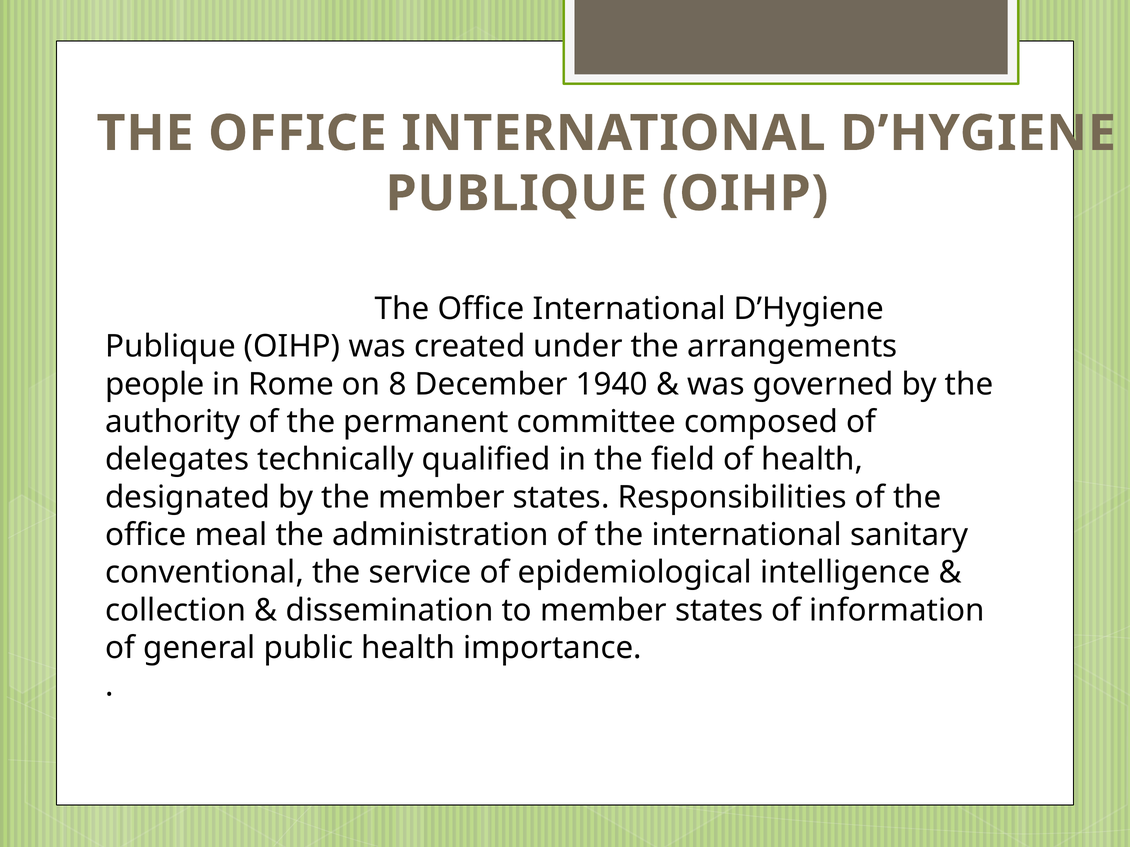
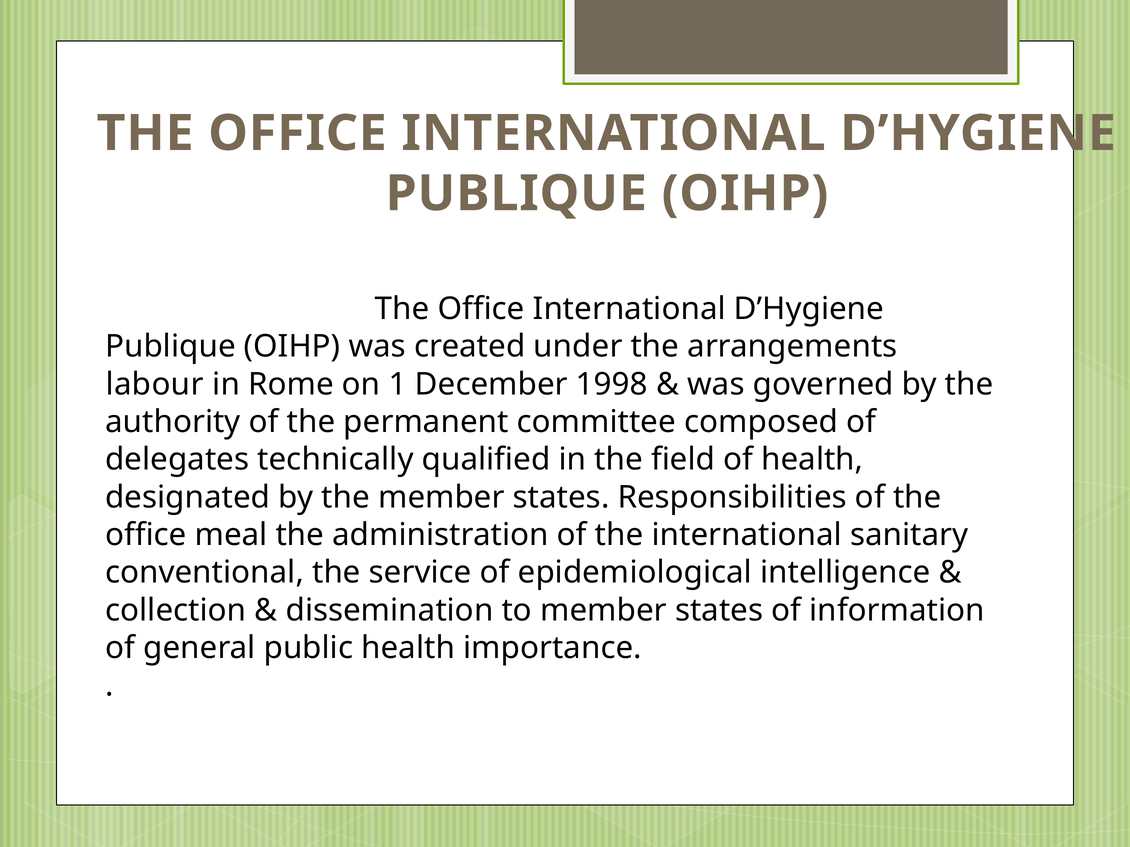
people: people -> labour (155, 384)
8: 8 -> 1 (398, 384)
1940: 1940 -> 1998 (612, 384)
